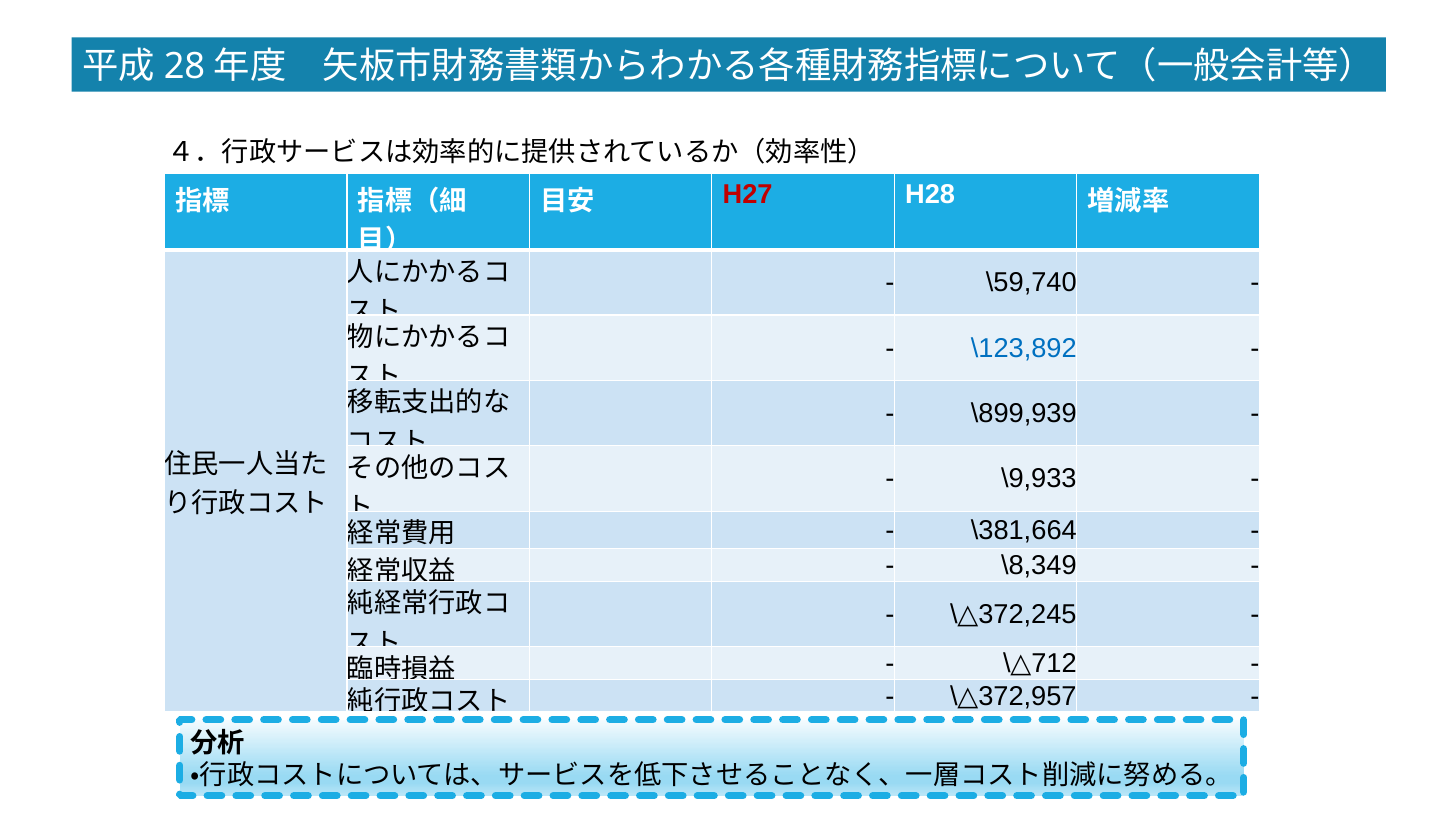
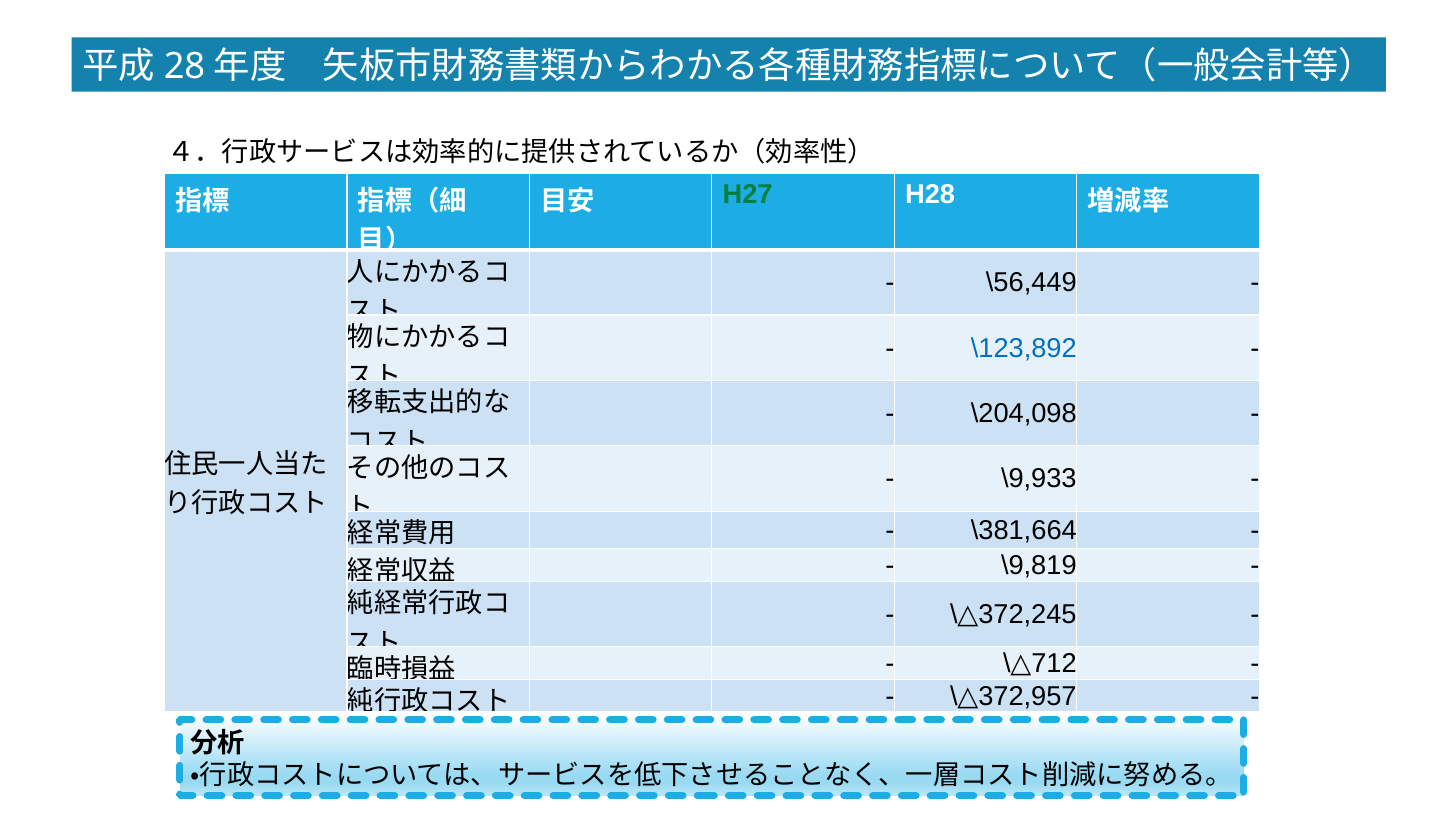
H27 colour: red -> green (748, 195)
\59,740: \59,740 -> \56,449 (1031, 283)
\899,939: \899,939 -> \204,098 (1024, 414)
\8,349: \8,349 -> \9,819 (1039, 566)
